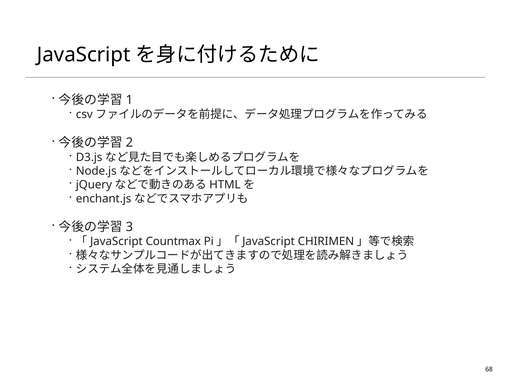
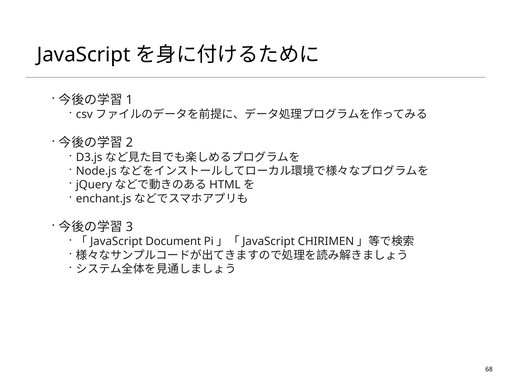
Countmax: Countmax -> Document (173, 242)
